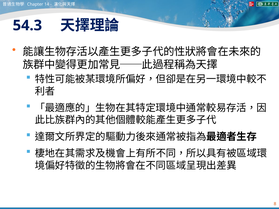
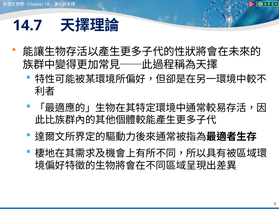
54.3: 54.3 -> 14.7 (27, 25)
